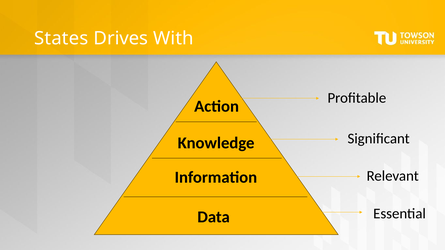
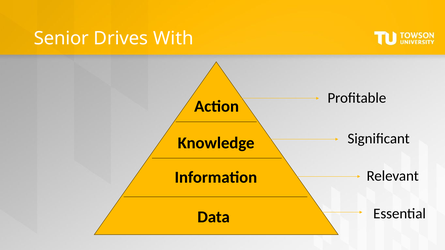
States: States -> Senior (61, 38)
